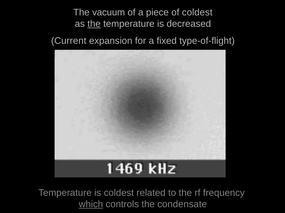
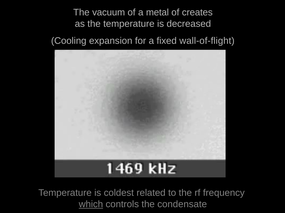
piece: piece -> metal (157, 13)
of coldest: coldest -> creates (197, 13)
the underline: present -> none (94, 24)
Current: Current -> Cooling (69, 41)
type-of-flight: type-of-flight -> wall-of-flight (207, 41)
